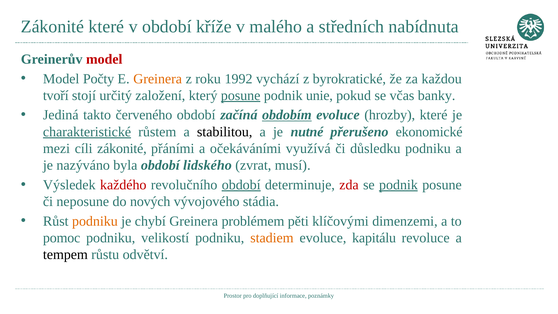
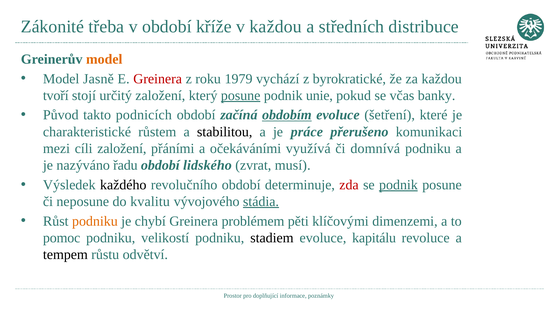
Zákonité které: které -> třeba (106, 27)
v malého: malého -> každou (276, 27)
nabídnuta: nabídnuta -> distribuce (424, 27)
model colour: red -> orange (104, 59)
Počty: Počty -> Jasně (98, 79)
Greinera colour: orange -> red (158, 79)
1992: 1992 -> 1979 (239, 79)
Jediná: Jediná -> Původ (61, 115)
červeného: červeného -> podnicích (144, 115)
hrozby: hrozby -> šetření (390, 115)
charakteristické underline: present -> none (87, 132)
nutné: nutné -> práce (307, 132)
ekonomické: ekonomické -> komunikaci (429, 132)
cíli zákonité: zákonité -> založení (122, 148)
důsledku: důsledku -> domnívá (375, 148)
byla: byla -> řadu (125, 165)
každého colour: red -> black (123, 185)
období underline: present -> none (241, 185)
nových: nových -> kvalitu (150, 202)
stádia underline: none -> present (261, 202)
stadiem colour: orange -> black (272, 238)
